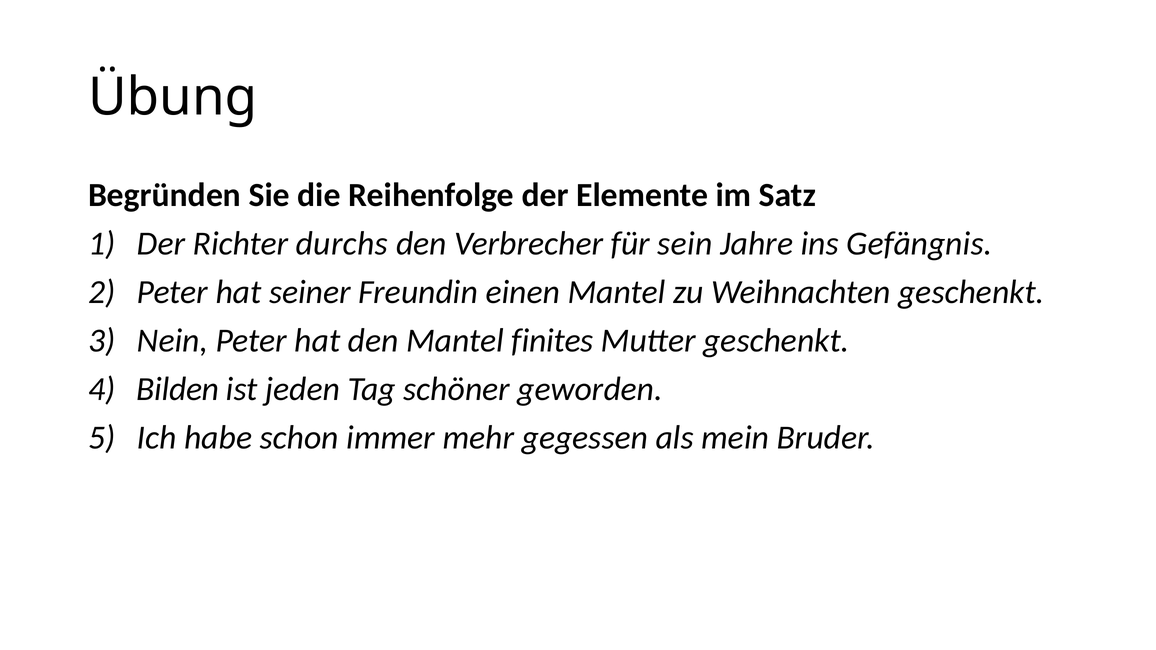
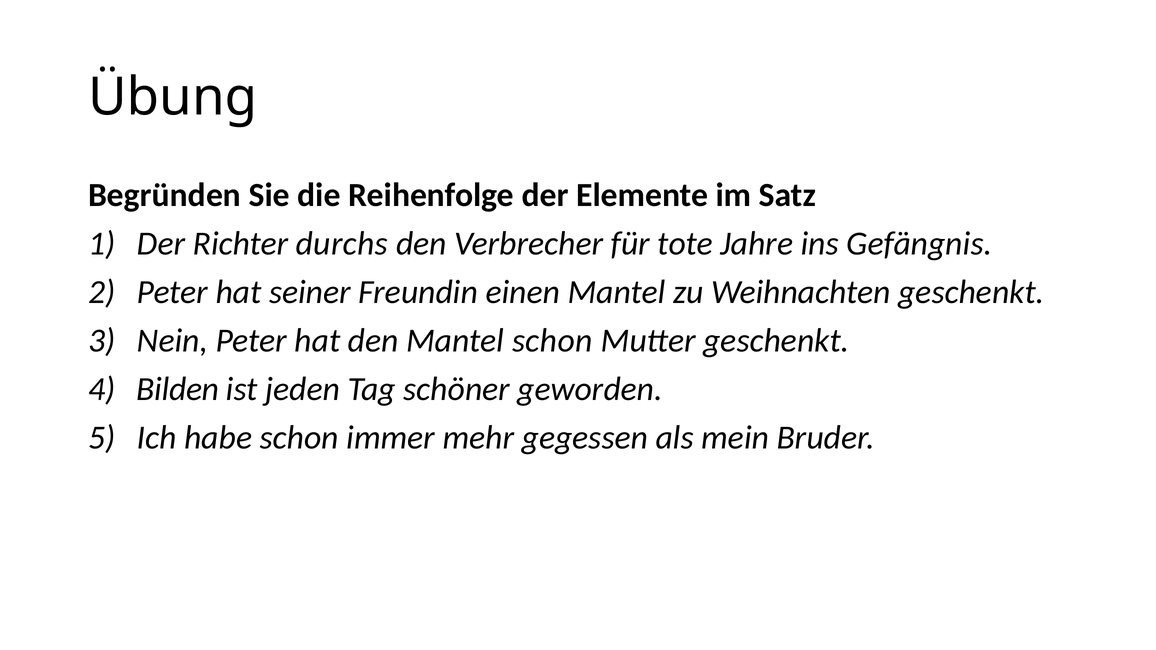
sein: sein -> tote (685, 244)
Mantel finites: finites -> schon (552, 341)
